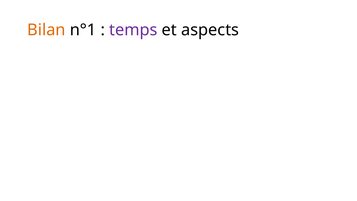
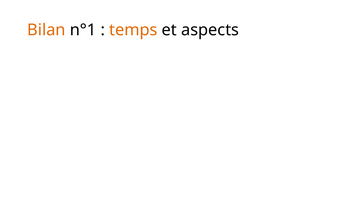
temps colour: purple -> orange (133, 30)
